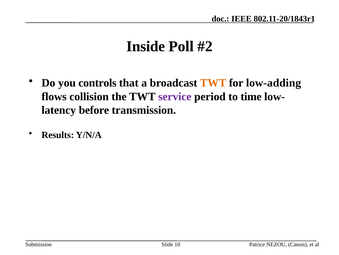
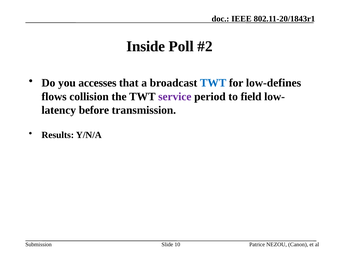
controls: controls -> accesses (97, 83)
TWT colour: orange -> blue (213, 83)
low-adding: low-adding -> low-defines (274, 83)
time: time -> field (251, 96)
